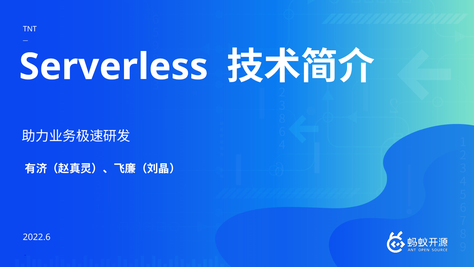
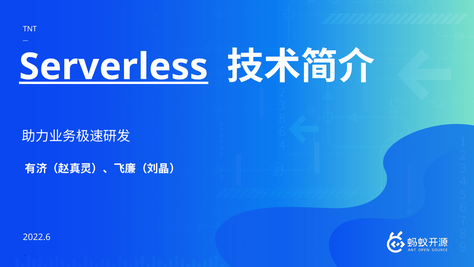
Serverless underline: none -> present (114, 67)
